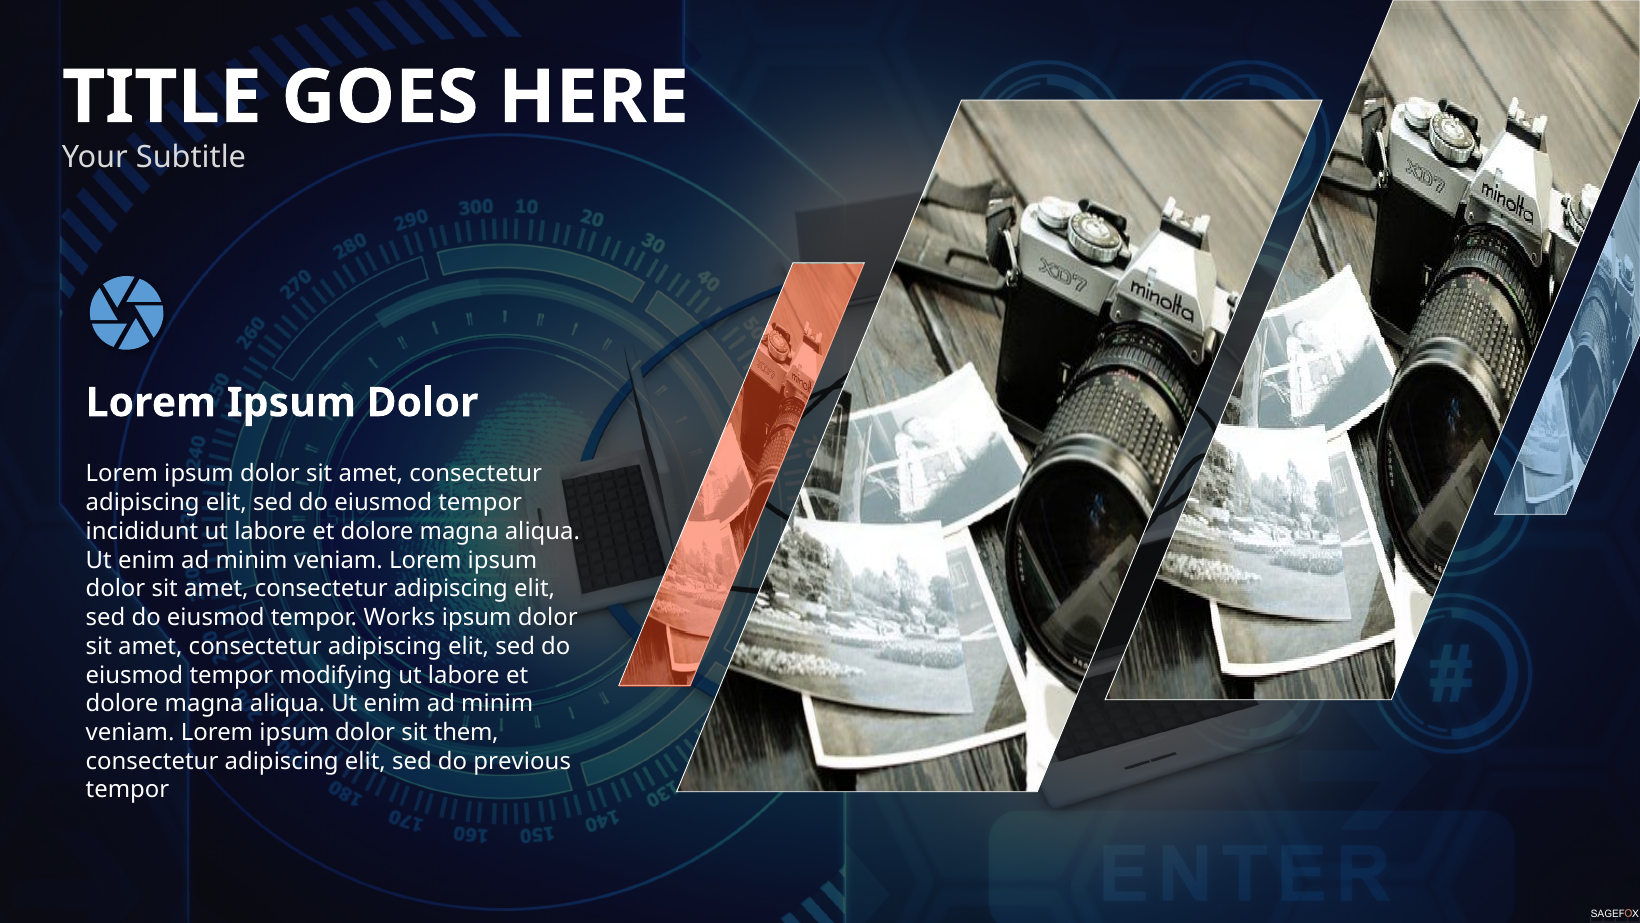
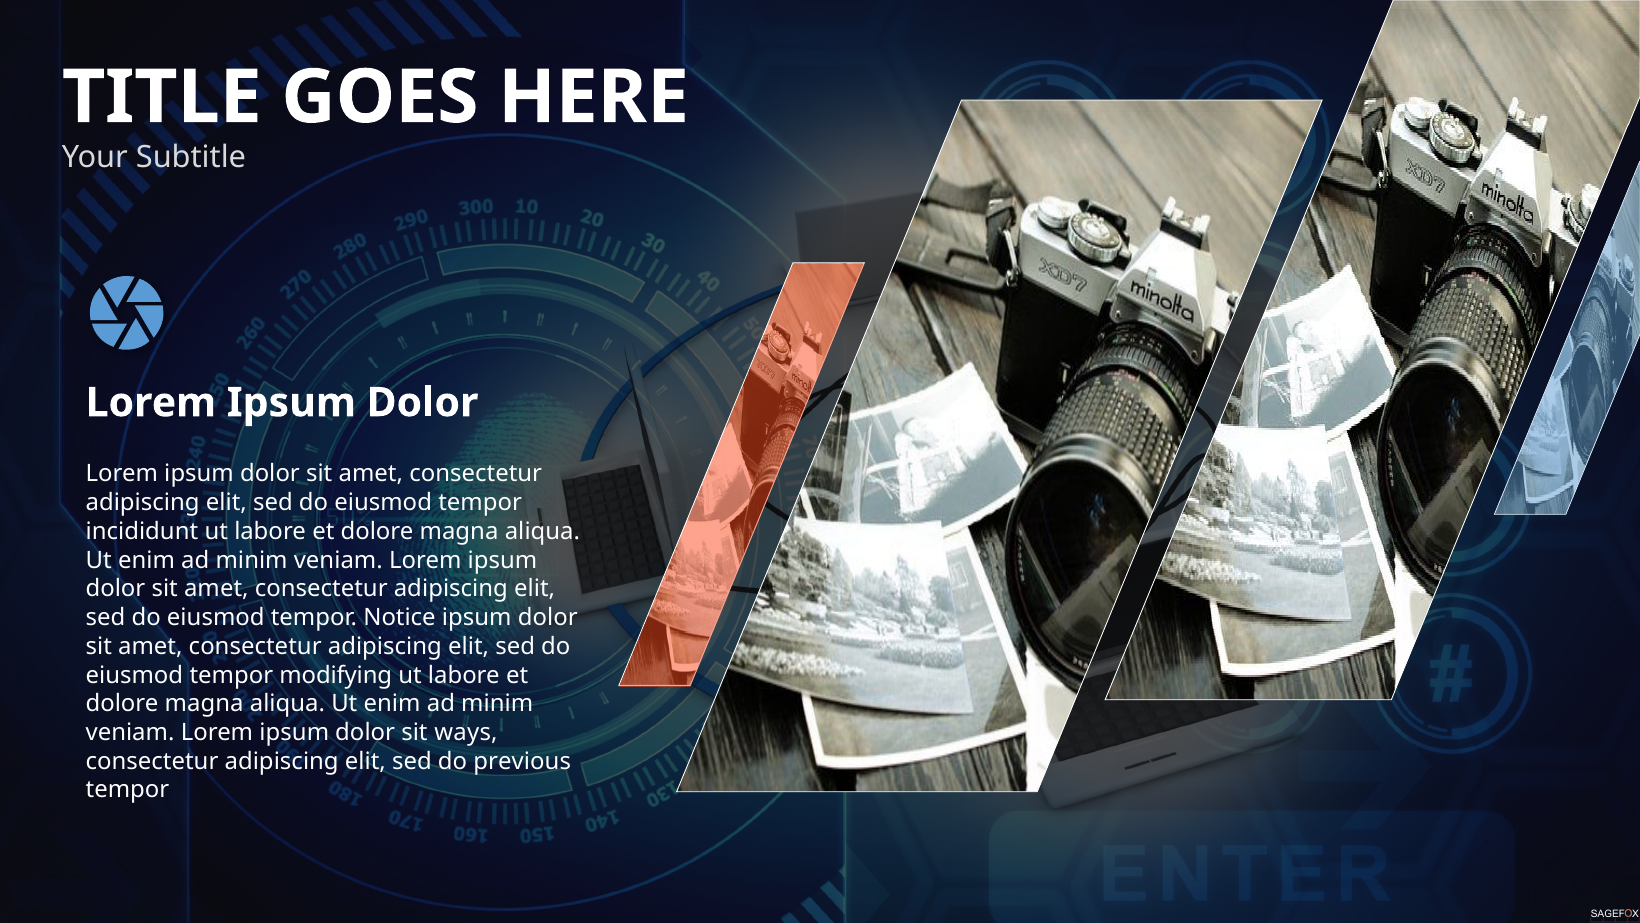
Works: Works -> Notice (400, 617)
them: them -> ways (466, 732)
